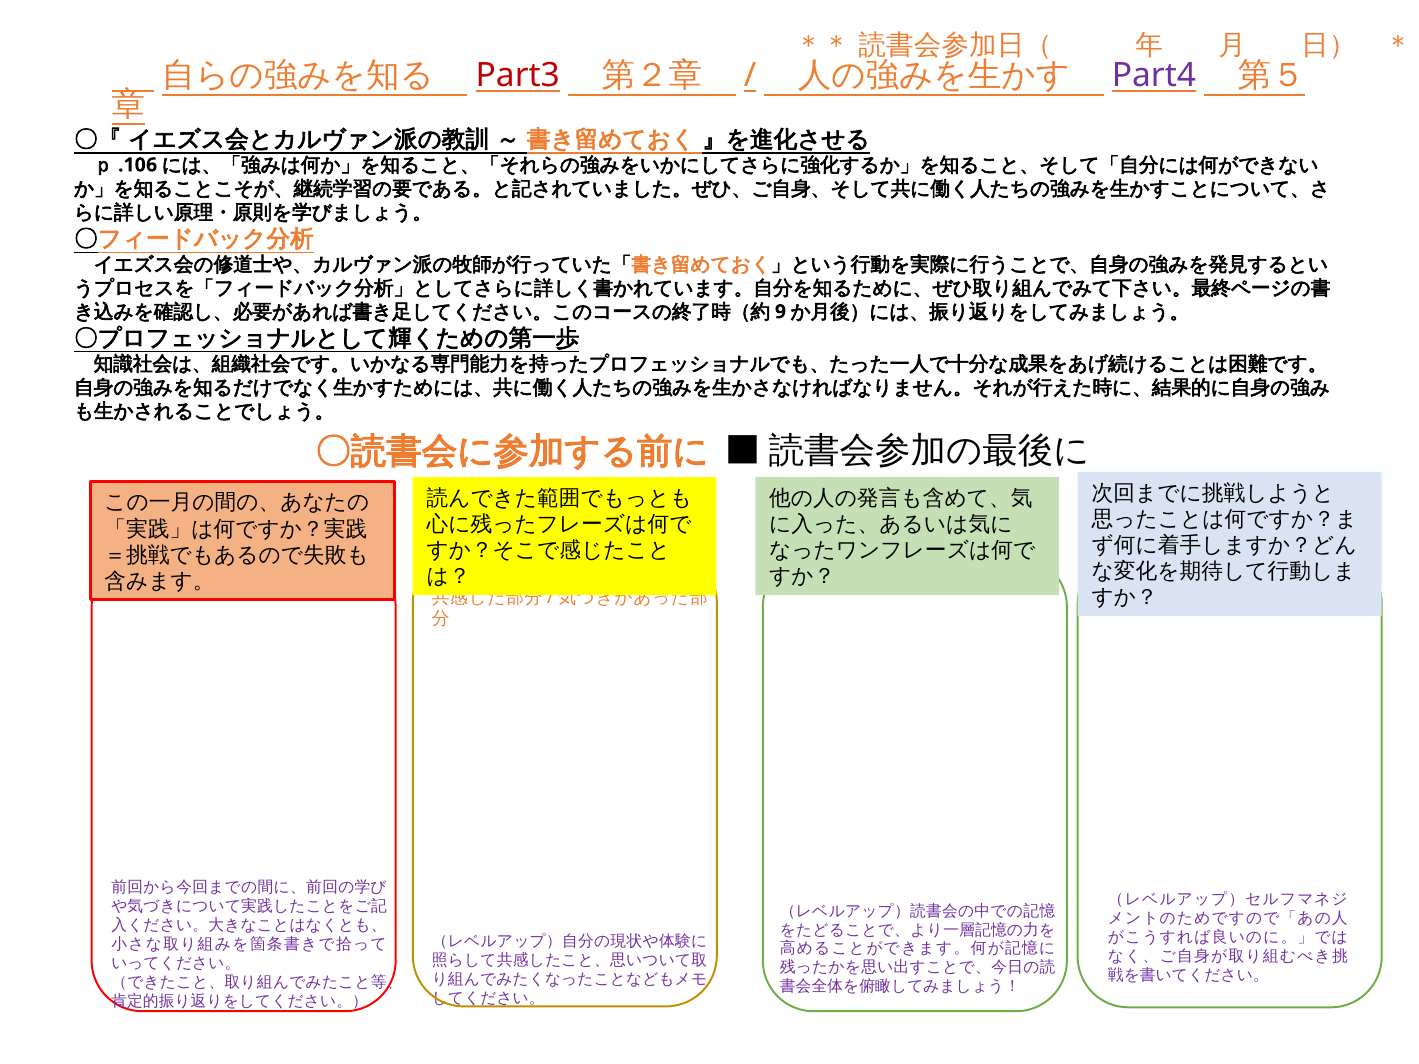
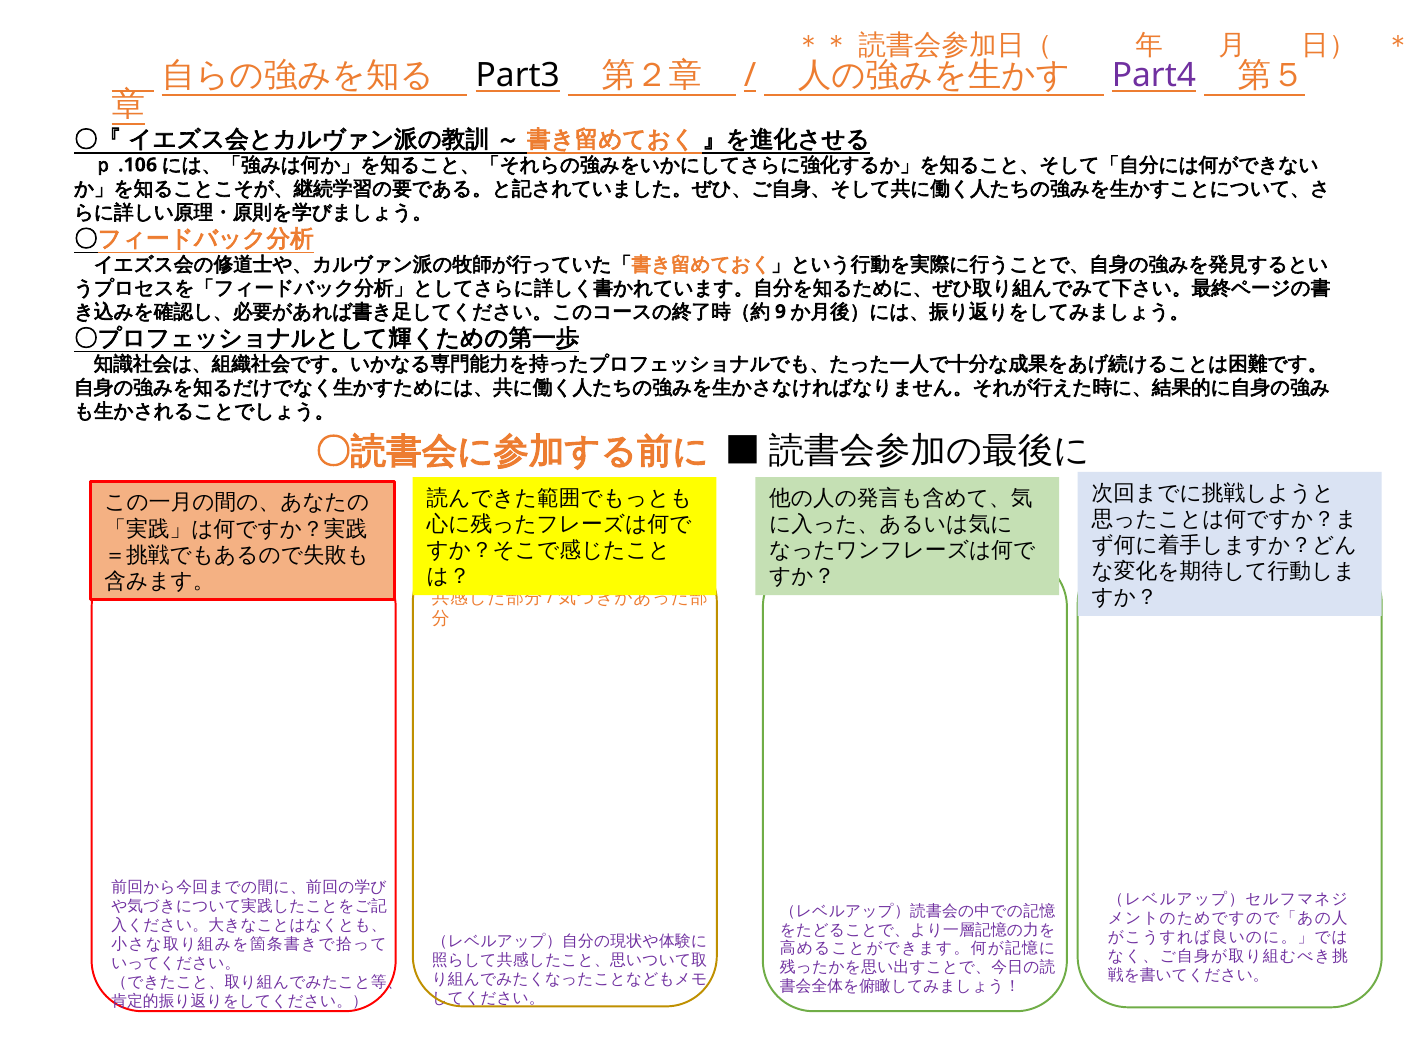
Part3 colour: red -> black (518, 76)
